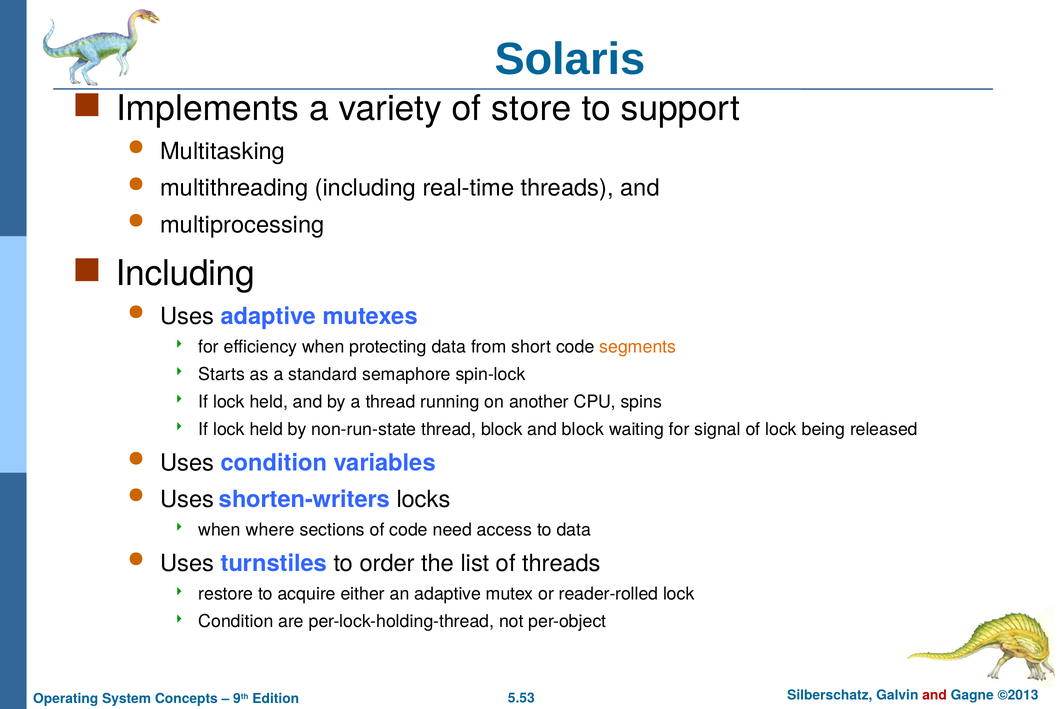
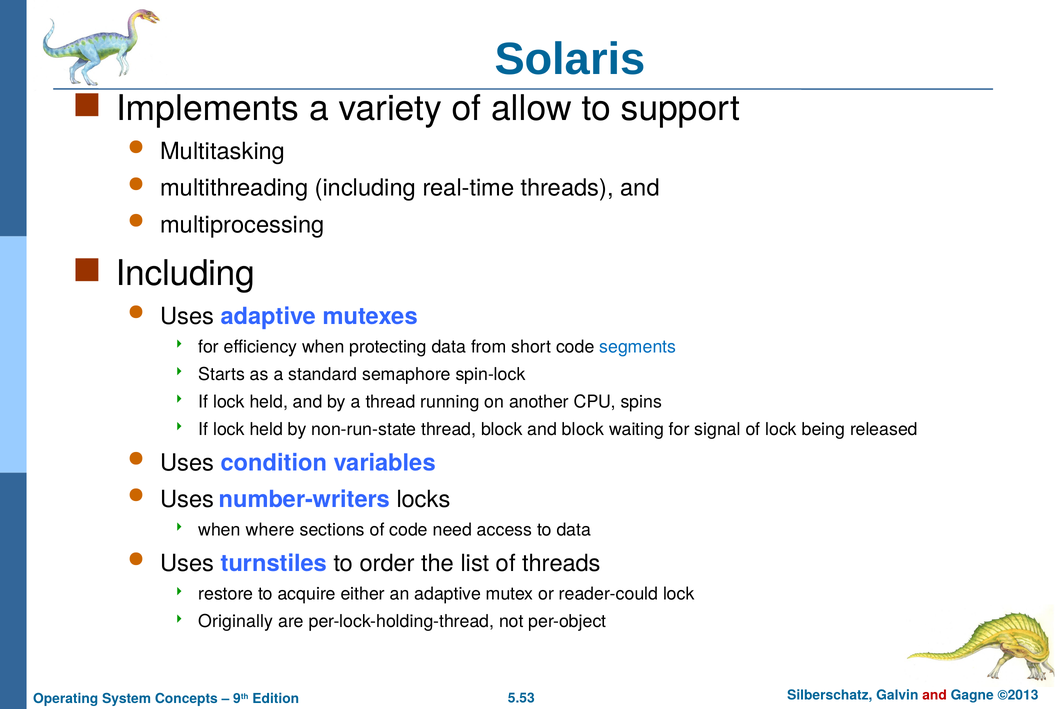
store: store -> allow (532, 109)
segments colour: orange -> blue (638, 347)
shorten-writers: shorten-writers -> number-writers (304, 500)
reader-rolled: reader-rolled -> reader-could (609, 594)
Condition: Condition -> Originally (236, 622)
